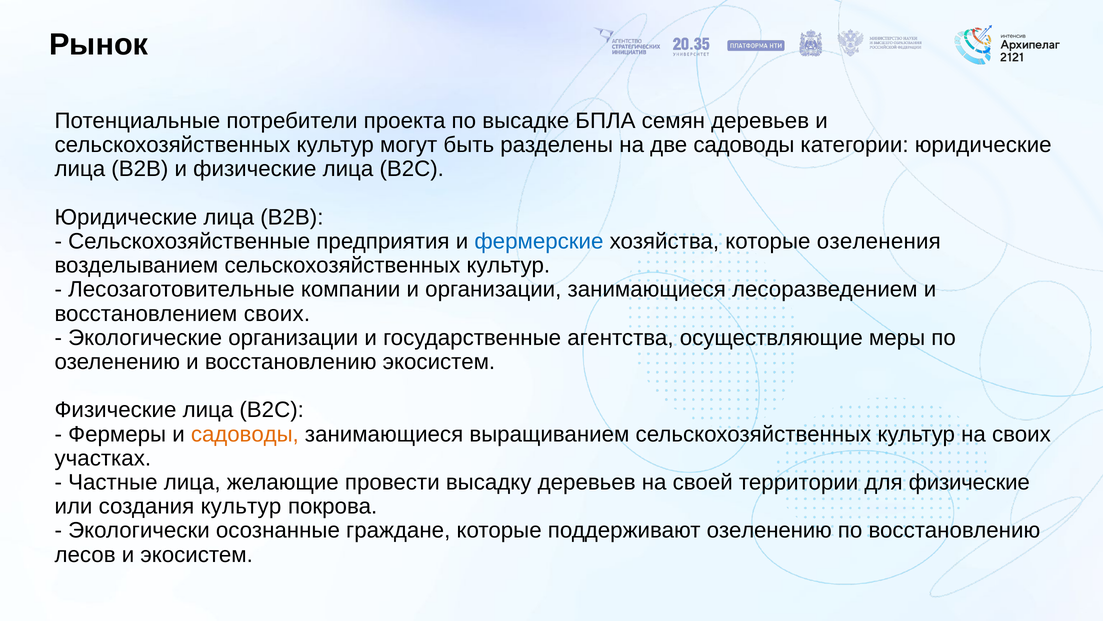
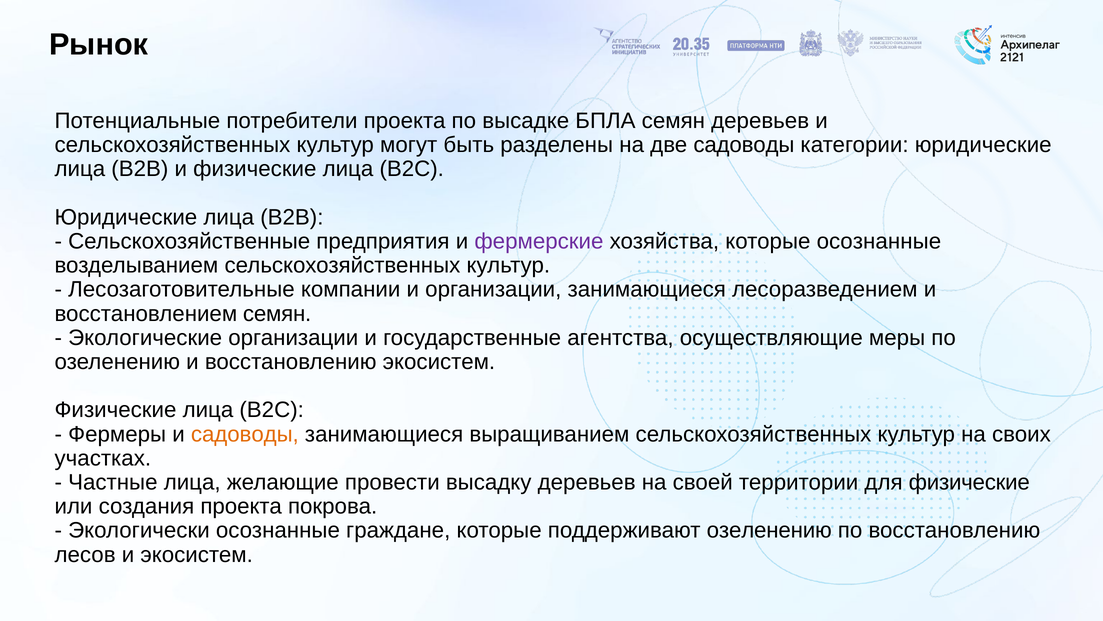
фермерские colour: blue -> purple (539, 241)
которые озеленения: озеленения -> осознанные (879, 241)
восстановлением своих: своих -> семян (277, 314)
создания культур: культур -> проекта (241, 506)
